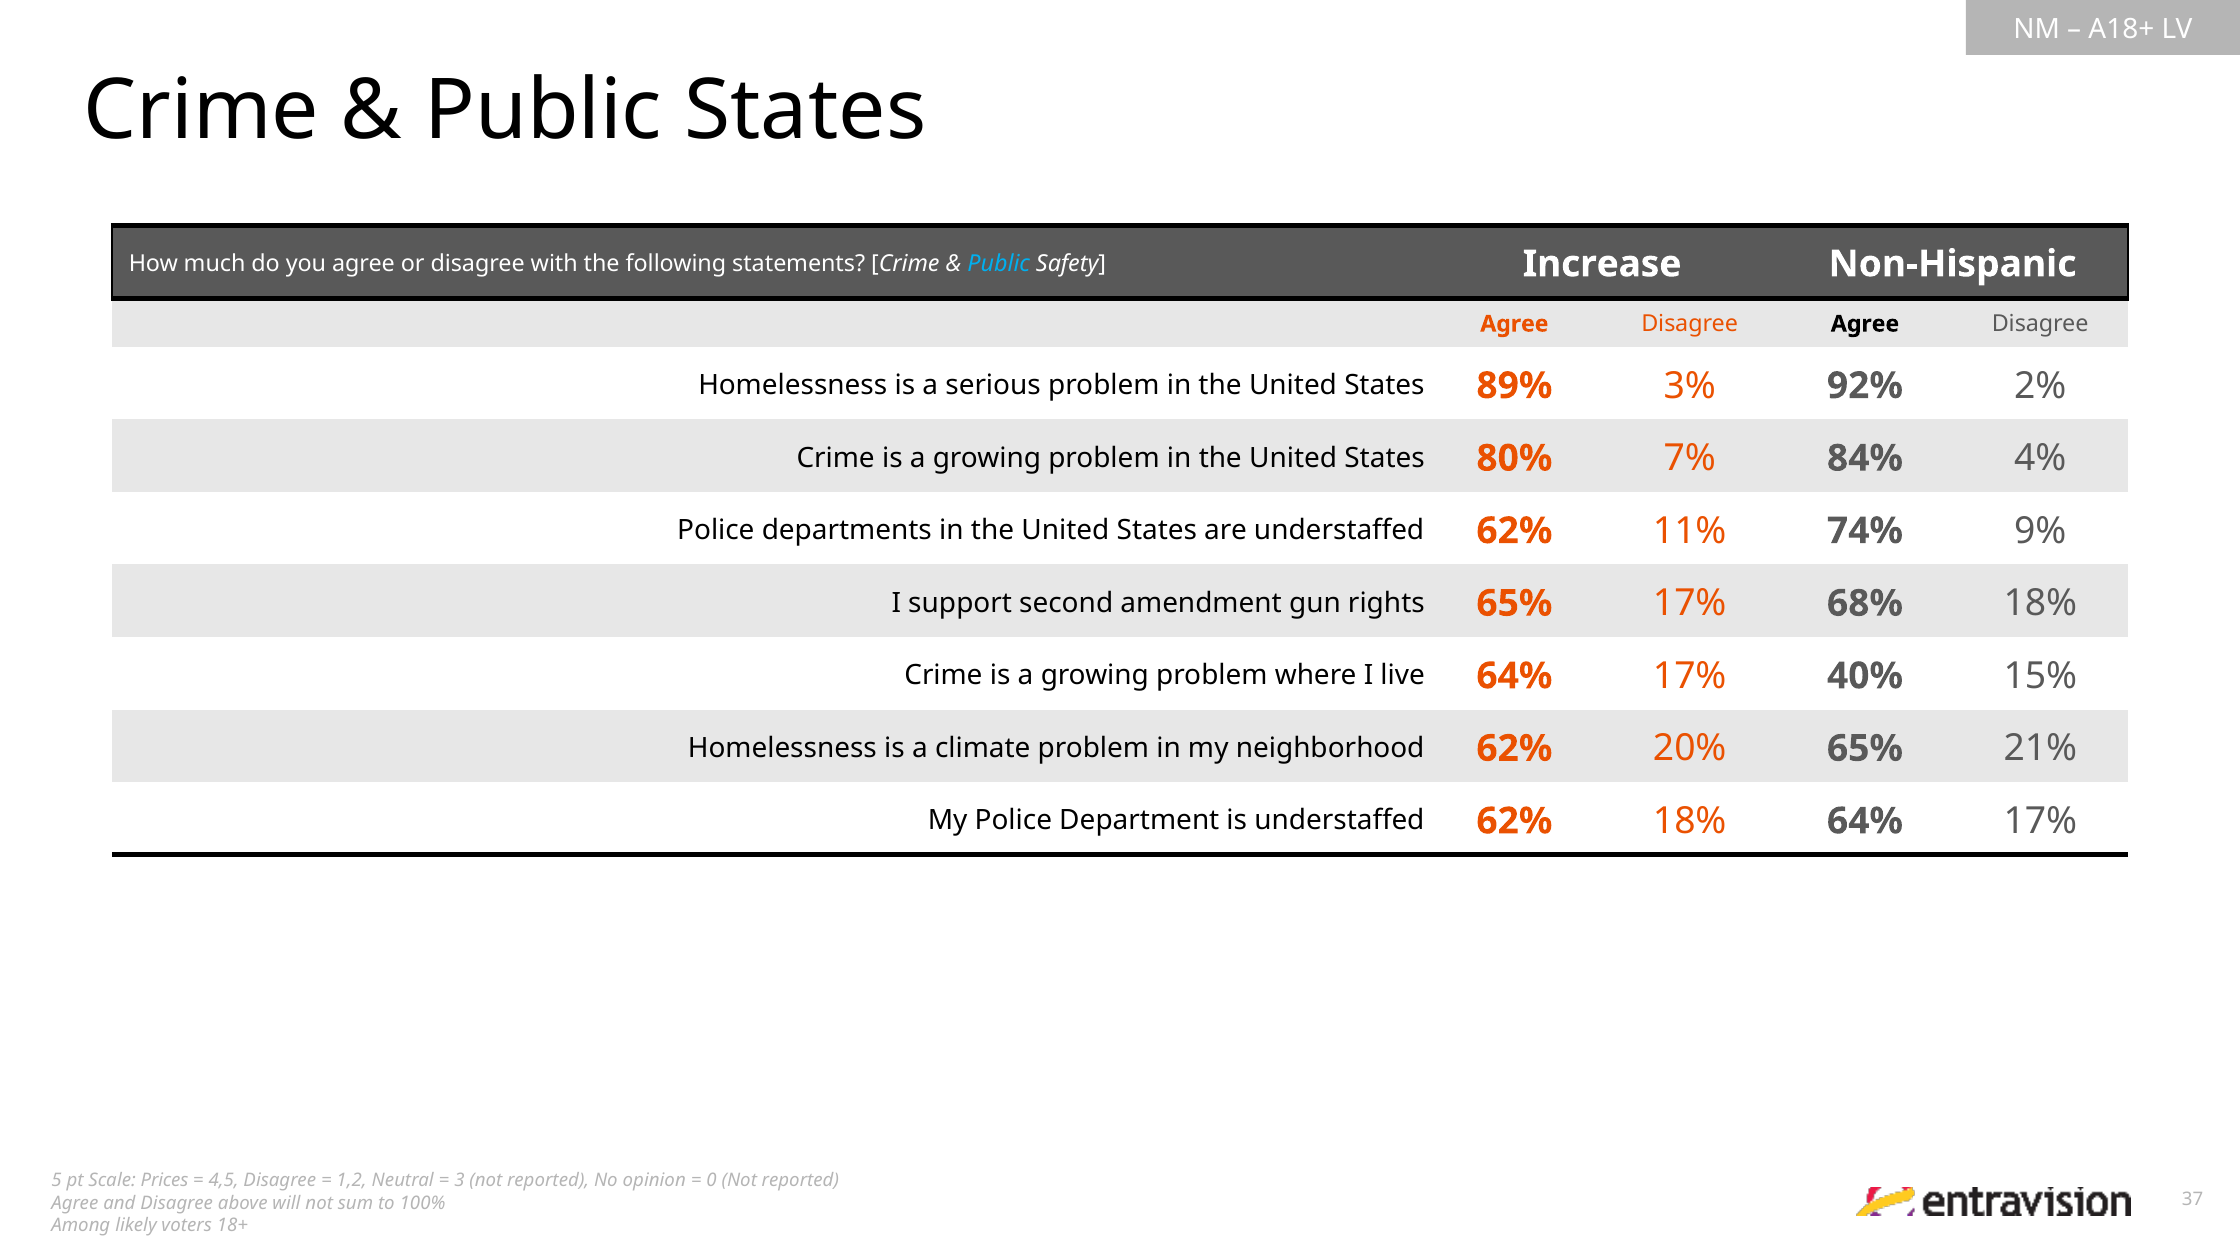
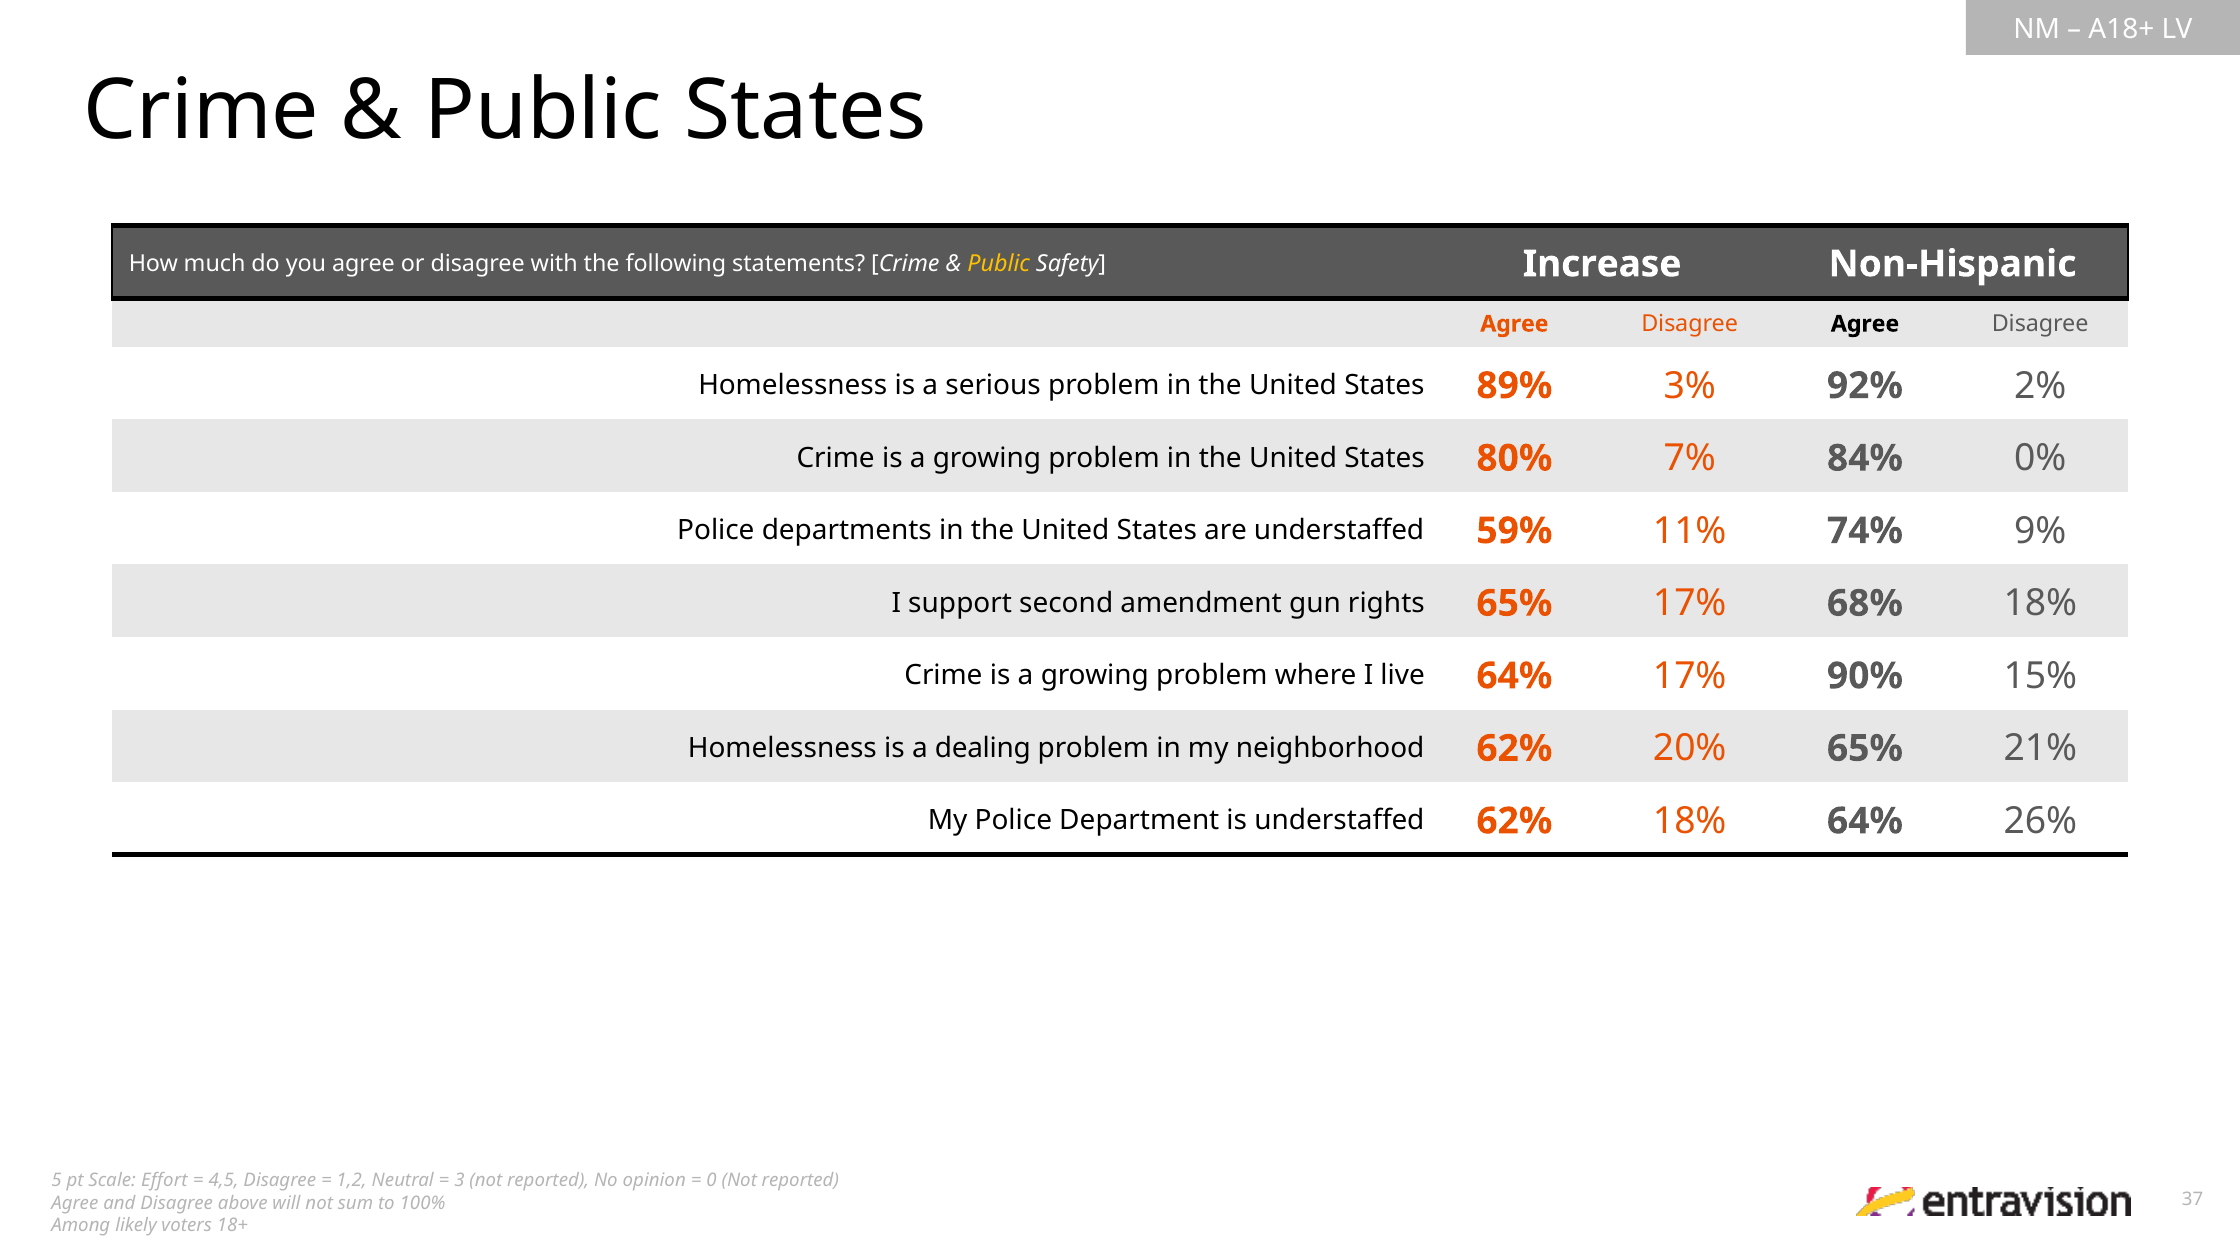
Public colour: light blue -> yellow (999, 263)
4%: 4% -> 0% (2040, 458)
are understaffed 62%: 62% -> 59% (1514, 531)
40%: 40% -> 90% (1865, 676)
climate: climate -> dealing (983, 748)
18% 64% 17%: 17% -> 26% (2040, 821)
Prices: Prices -> Effort (164, 1181)
